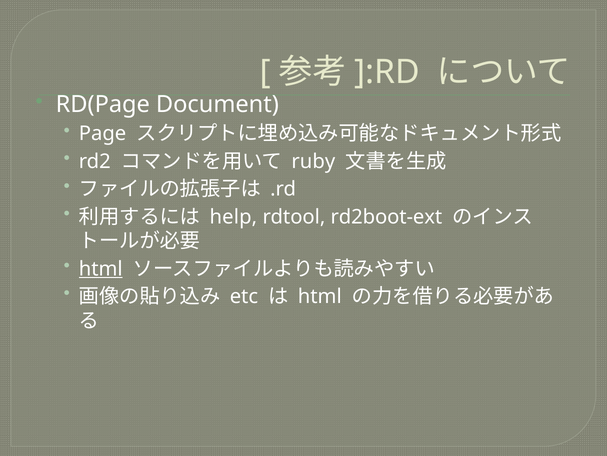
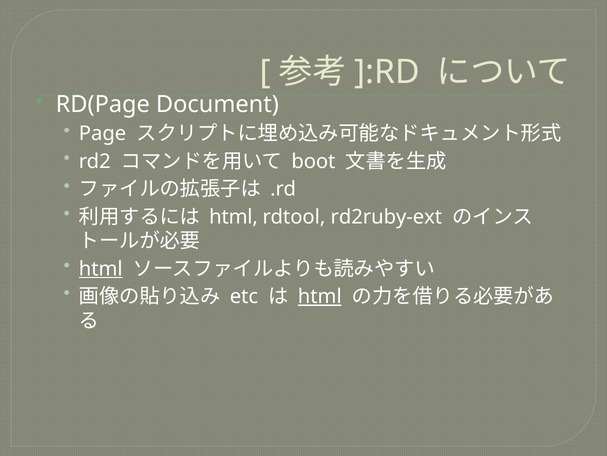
ruby: ruby -> boot (313, 161)
help: help -> html (234, 217)
rd2boot-ext: rd2boot-ext -> rd2ruby-ext (386, 217)
html underline: none -> present (320, 296)
